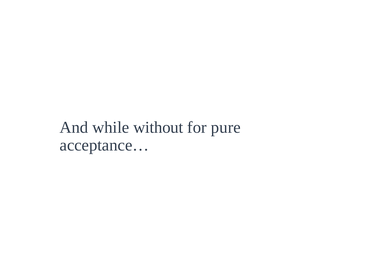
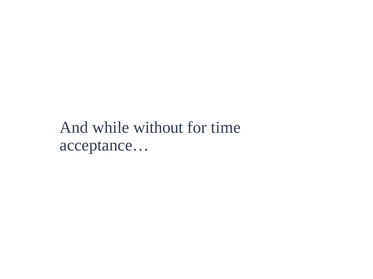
pure: pure -> time (226, 128)
